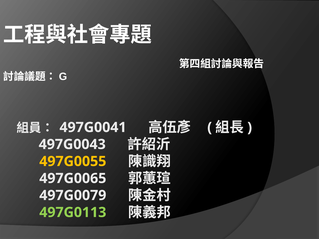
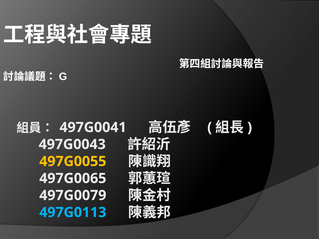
497G0113 colour: light green -> light blue (73, 213)
